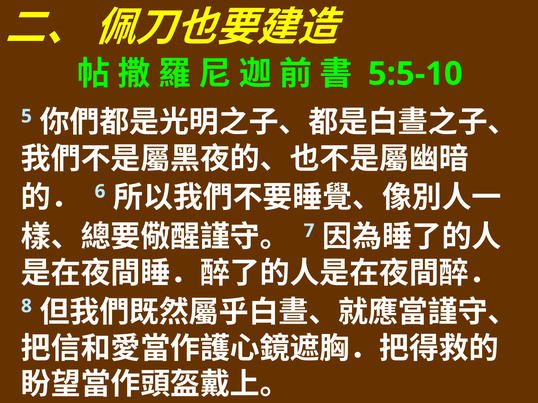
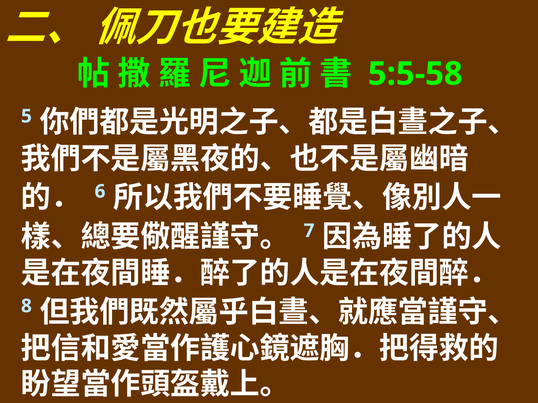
5:5-10: 5:5-10 -> 5:5-58 (415, 74)
